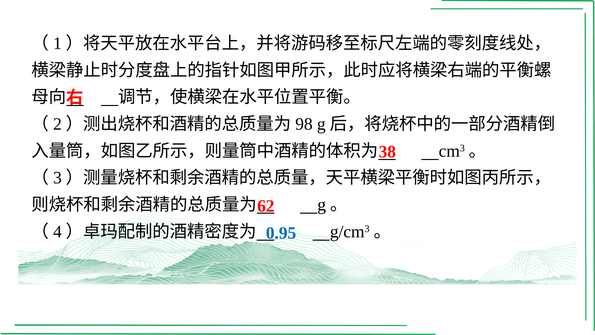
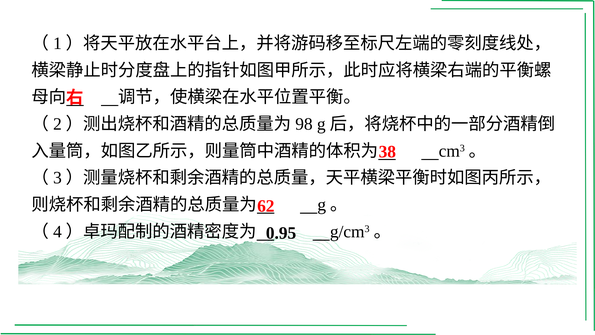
0.95 colour: blue -> black (281, 233)
